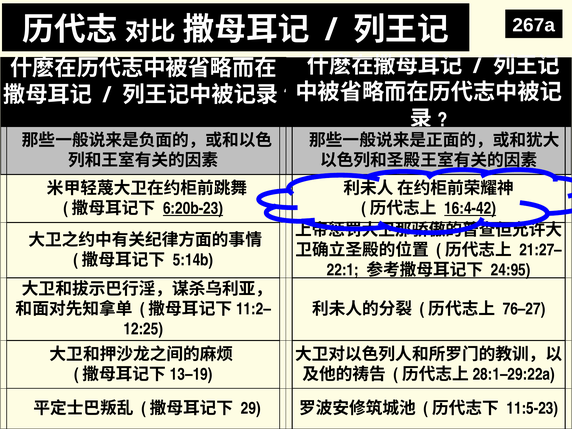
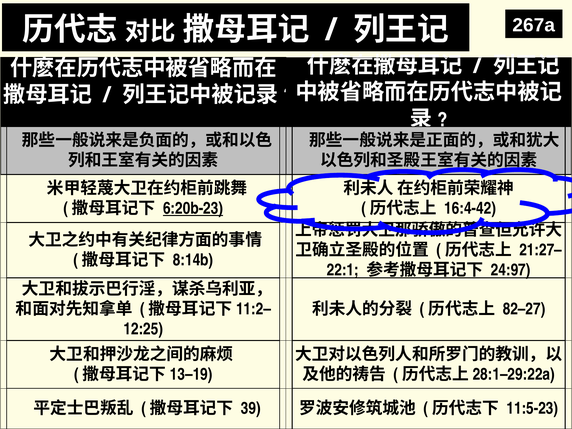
16:4-42 underline: present -> none (470, 208)
5:14b: 5:14b -> 8:14b (193, 260)
24:95: 24:95 -> 24:97 (511, 270)
76–27: 76–27 -> 82–27 (524, 309)
29: 29 -> 39 (251, 408)
